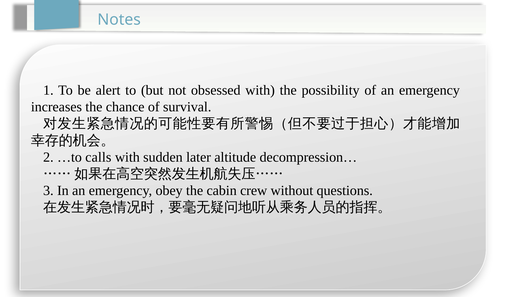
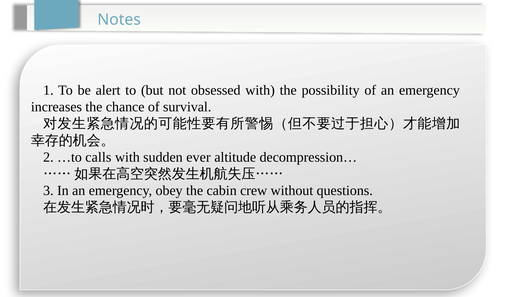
later: later -> ever (198, 157)
